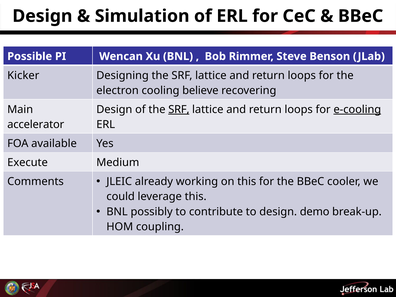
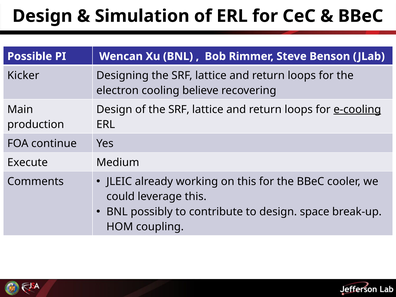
SRF underline: present -> none (179, 109)
accelerator: accelerator -> production (36, 124)
available: available -> continue (54, 144)
demo: demo -> space (315, 212)
